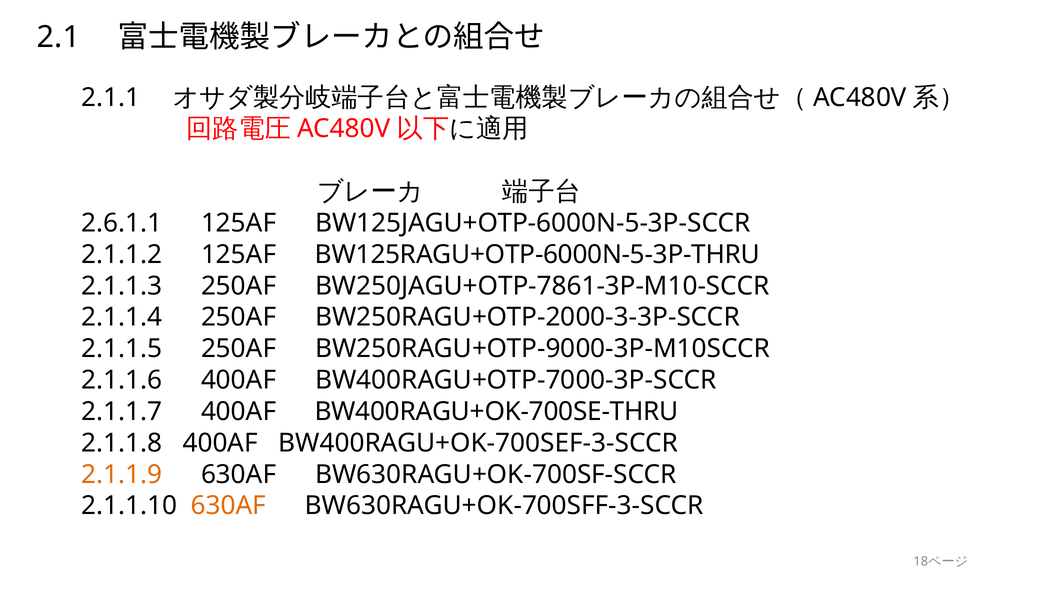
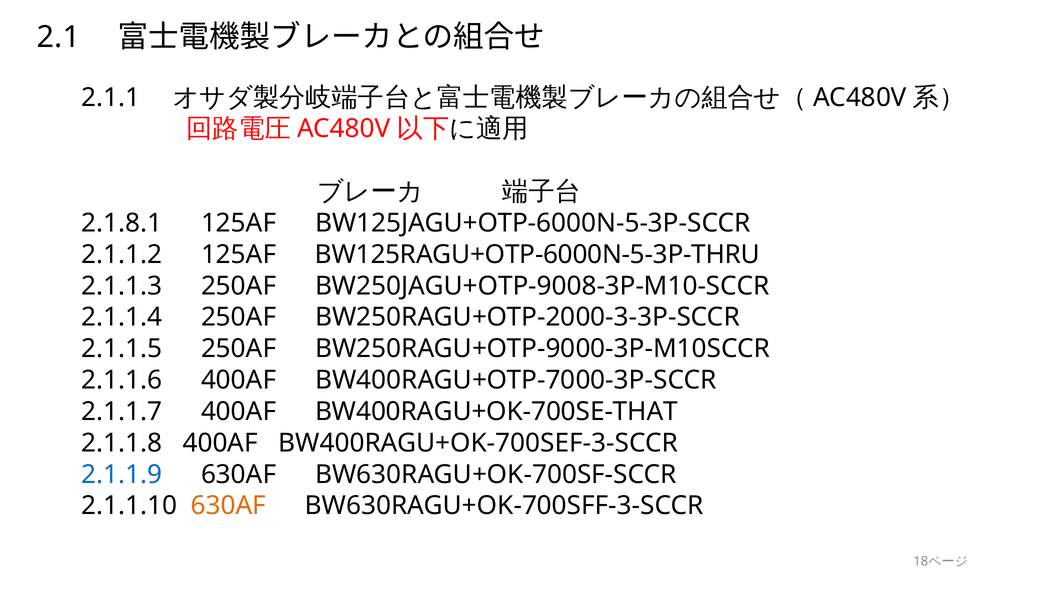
2.6.1.1: 2.6.1.1 -> 2.1.8.1 (122, 223)
BW250JAGU+OTP-7861-3P-M10-SCCR: BW250JAGU+OTP-7861-3P-M10-SCCR -> BW250JAGU+OTP-9008-3P-M10-SCCR (542, 286)
BW400RAGU+OK-700SE-THRU: BW400RAGU+OK-700SE-THRU -> BW400RAGU+OK-700SE-THAT (496, 412)
2.1.1.9 colour: orange -> blue (122, 475)
